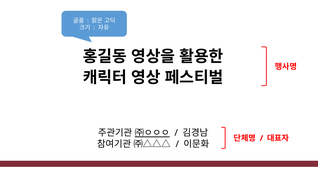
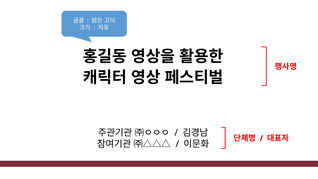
㈜ㅇㅇㅇ underline: present -> none (152, 133)
